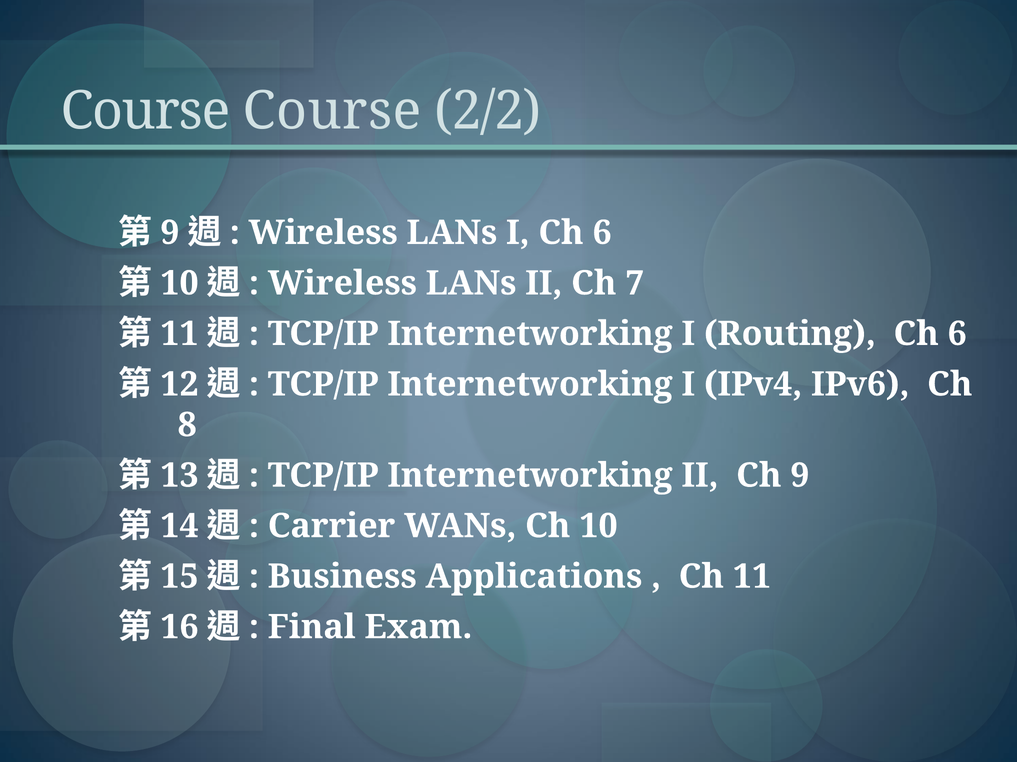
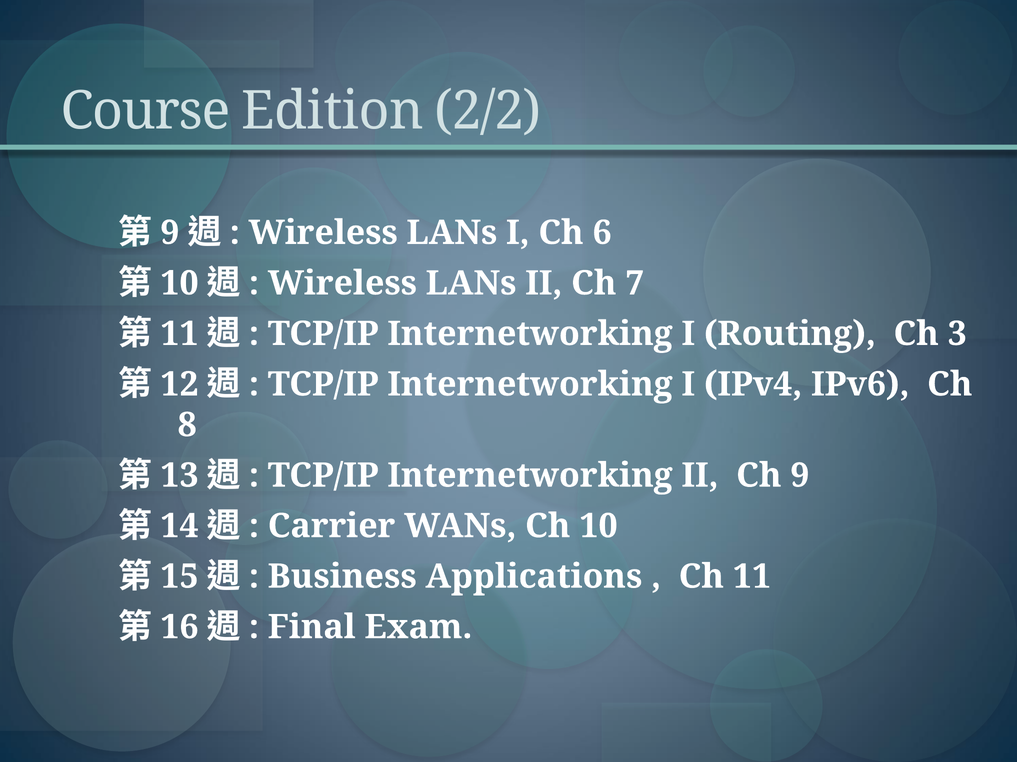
Course Course: Course -> Edition (333, 111)
Routing Ch 6: 6 -> 3 (957, 334)
